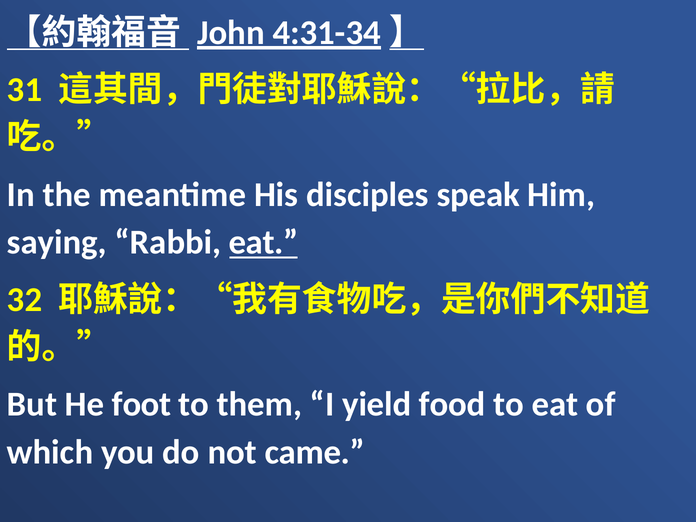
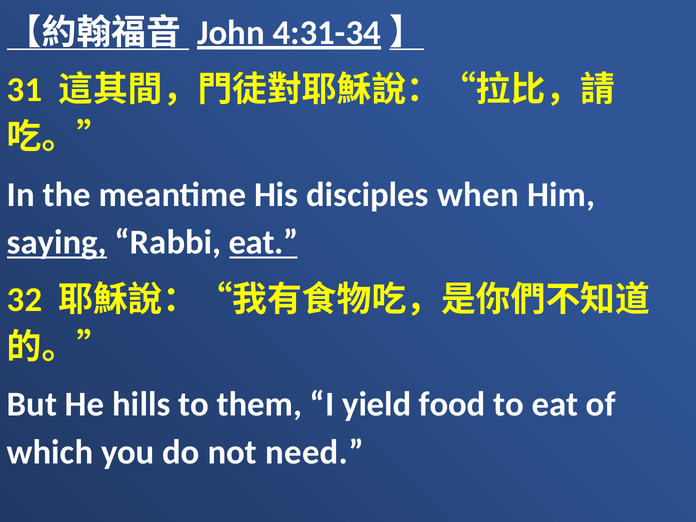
speak: speak -> when (478, 195)
saying underline: none -> present (57, 242)
foot: foot -> hills (141, 404)
came: came -> need (315, 452)
